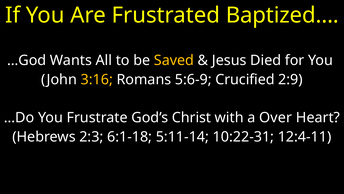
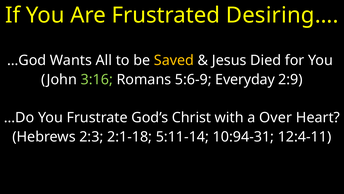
Baptized…: Baptized… -> Desiring… (282, 15)
3:16 colour: yellow -> light green (97, 79)
Crucified: Crucified -> Everyday (245, 79)
6:1-18: 6:1-18 -> 2:1-18 (130, 136)
10:22-31: 10:22-31 -> 10:94-31 (243, 136)
